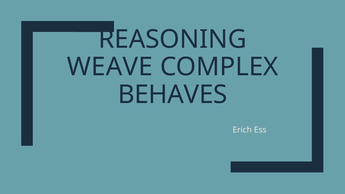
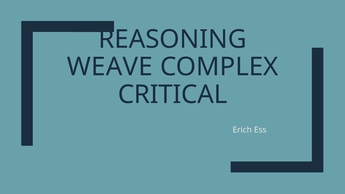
BEHAVES: BEHAVES -> CRITICAL (173, 95)
